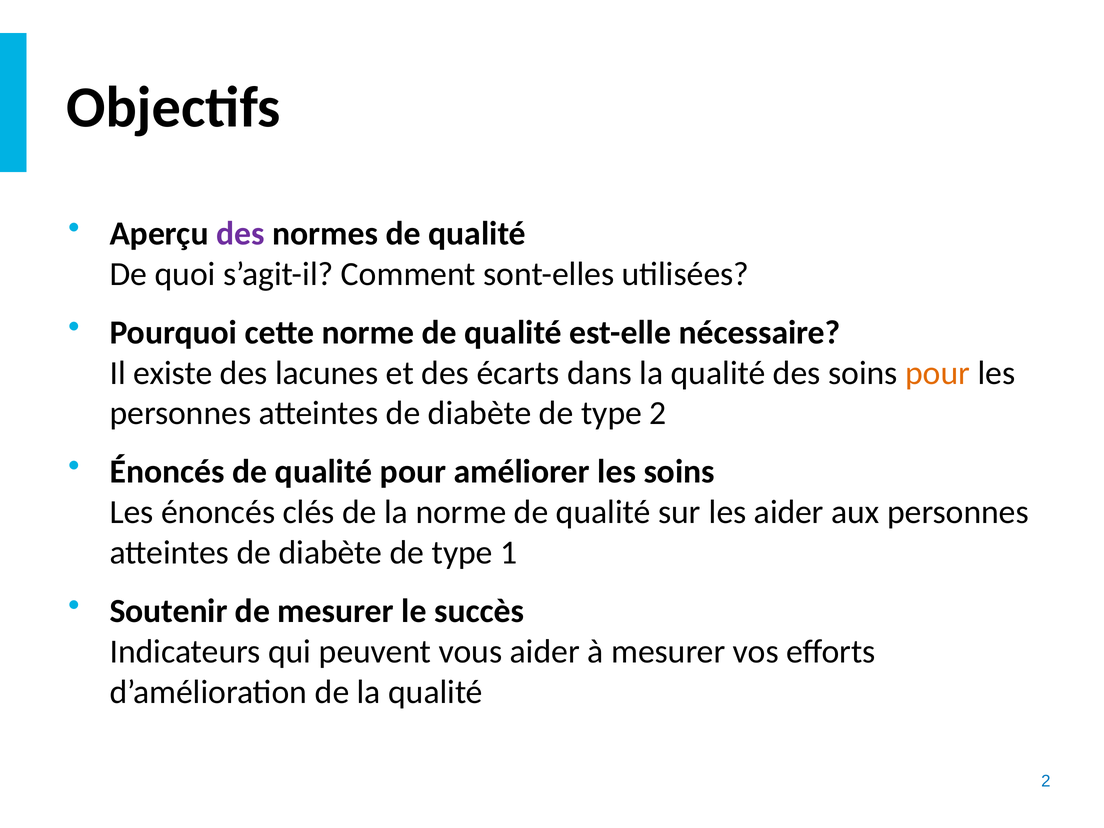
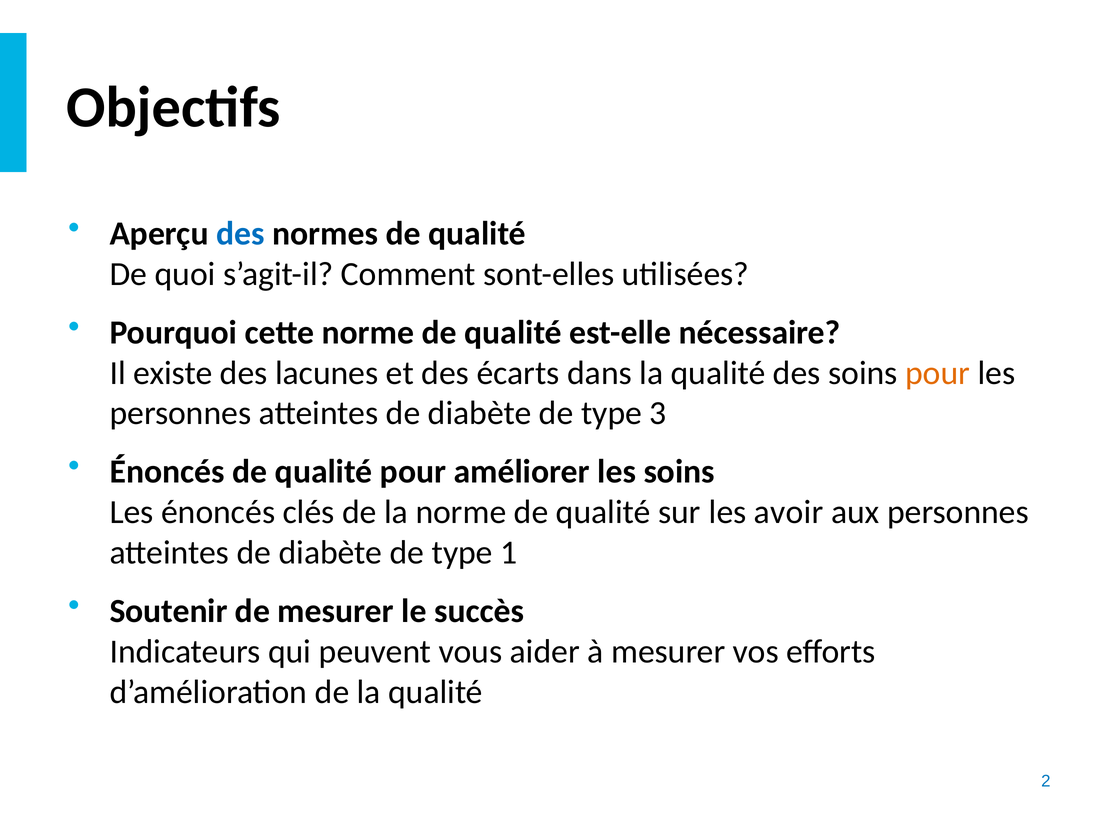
des colour: purple -> blue (240, 233)
type 2: 2 -> 3 (658, 413)
les aider: aider -> avoir (789, 512)
